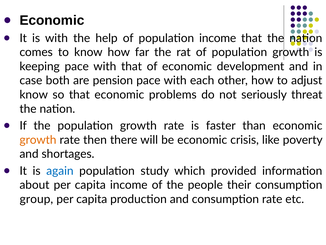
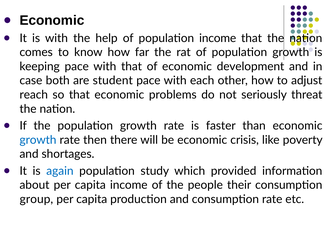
pension: pension -> student (113, 80)
know: know -> reach (34, 95)
growth colour: orange -> blue (38, 140)
